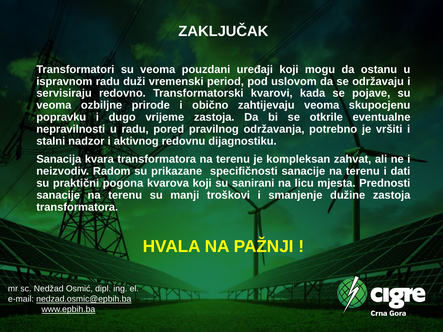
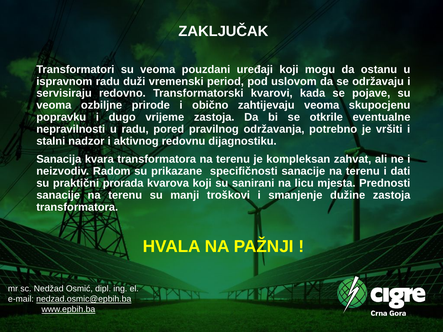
pogona: pogona -> prorada (123, 183)
